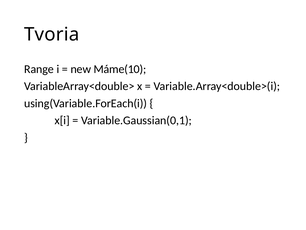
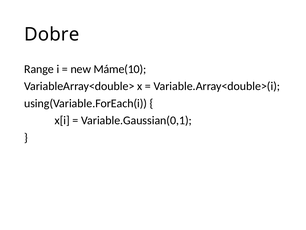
Tvoria: Tvoria -> Dobre (52, 34)
